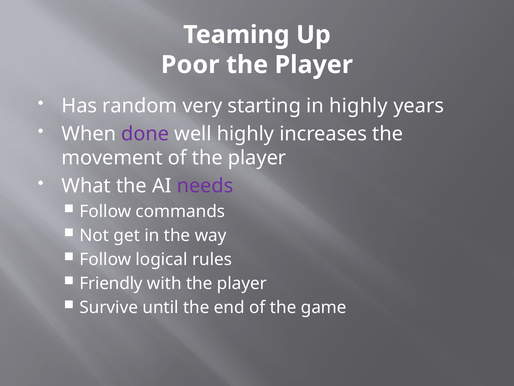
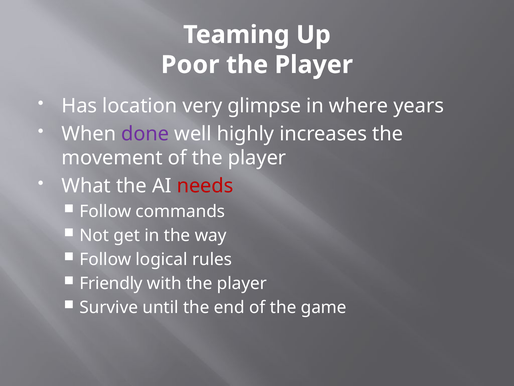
random: random -> location (140, 106)
starting: starting -> glimpse (264, 106)
in highly: highly -> where (359, 106)
needs colour: purple -> red (205, 186)
